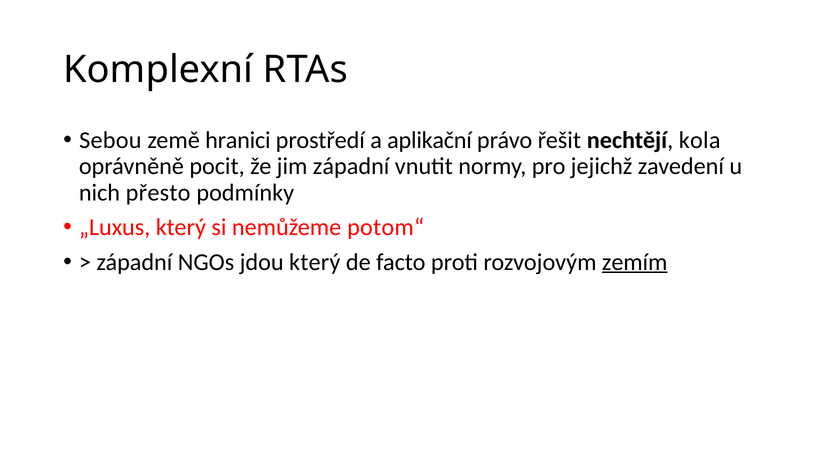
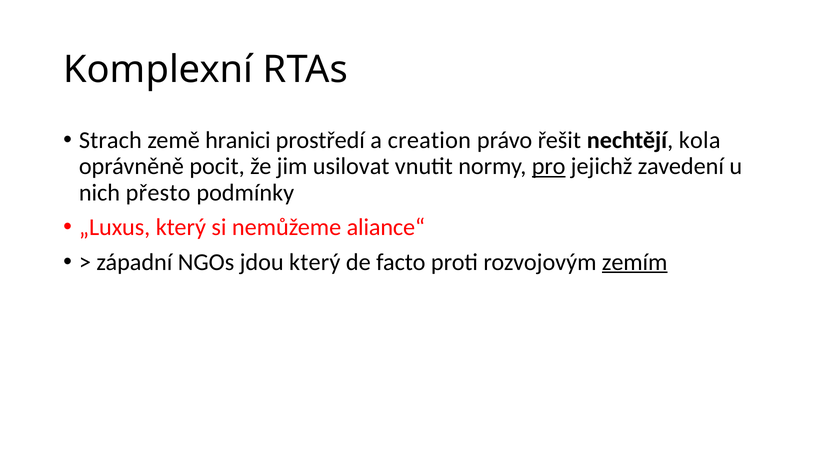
Sebou: Sebou -> Strach (110, 140)
aplikační: aplikační -> creation (429, 140)
jim západní: západní -> usilovat (351, 167)
pro underline: none -> present (549, 167)
potom“: potom“ -> aliance“ (386, 228)
